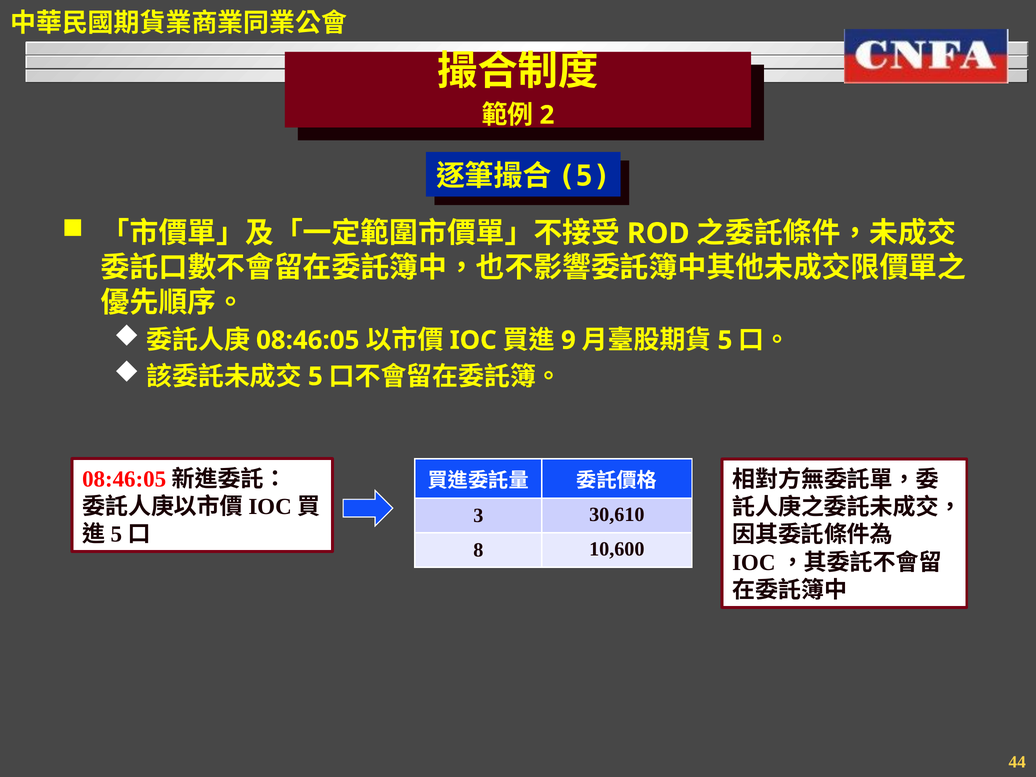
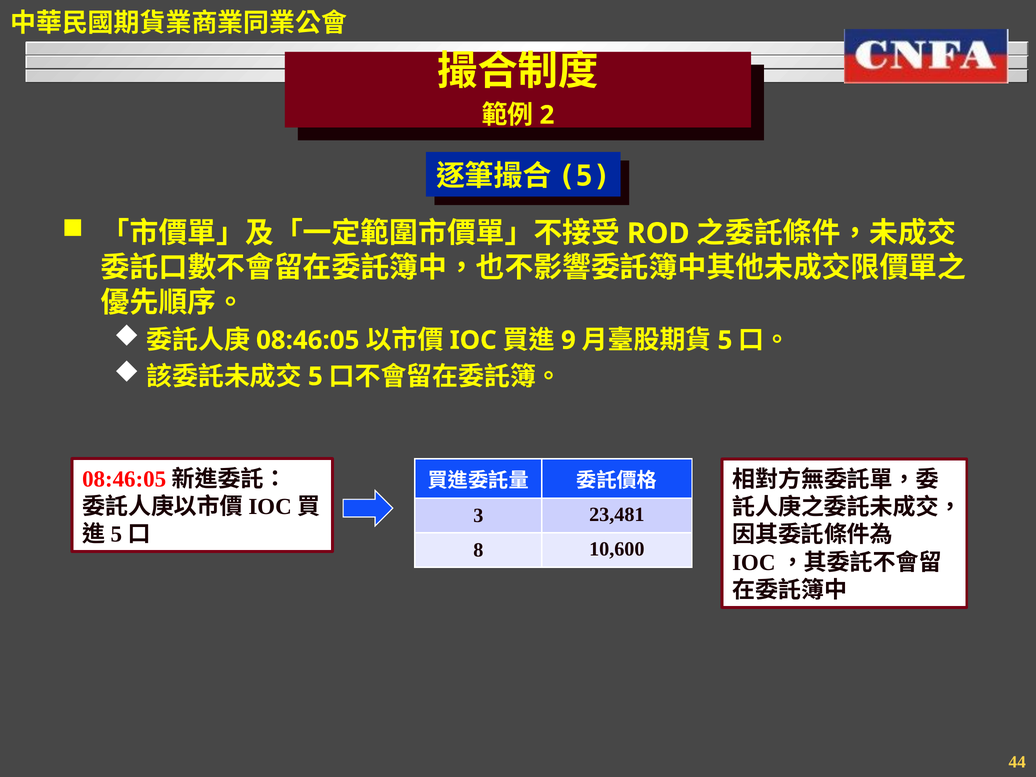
30,610: 30,610 -> 23,481 (617, 515)
